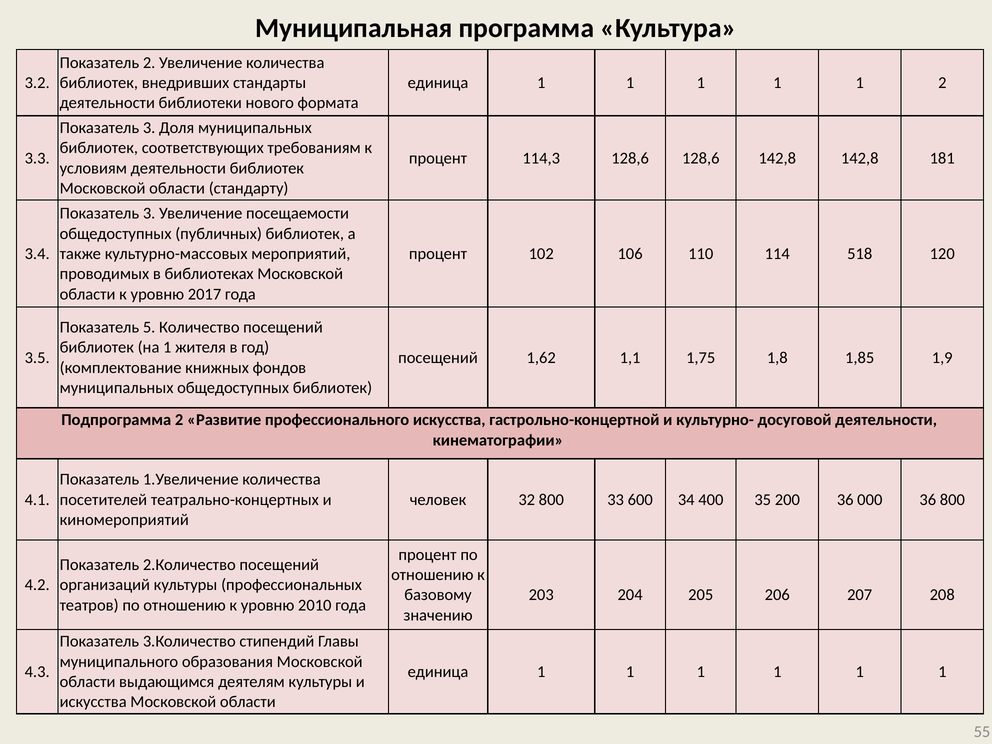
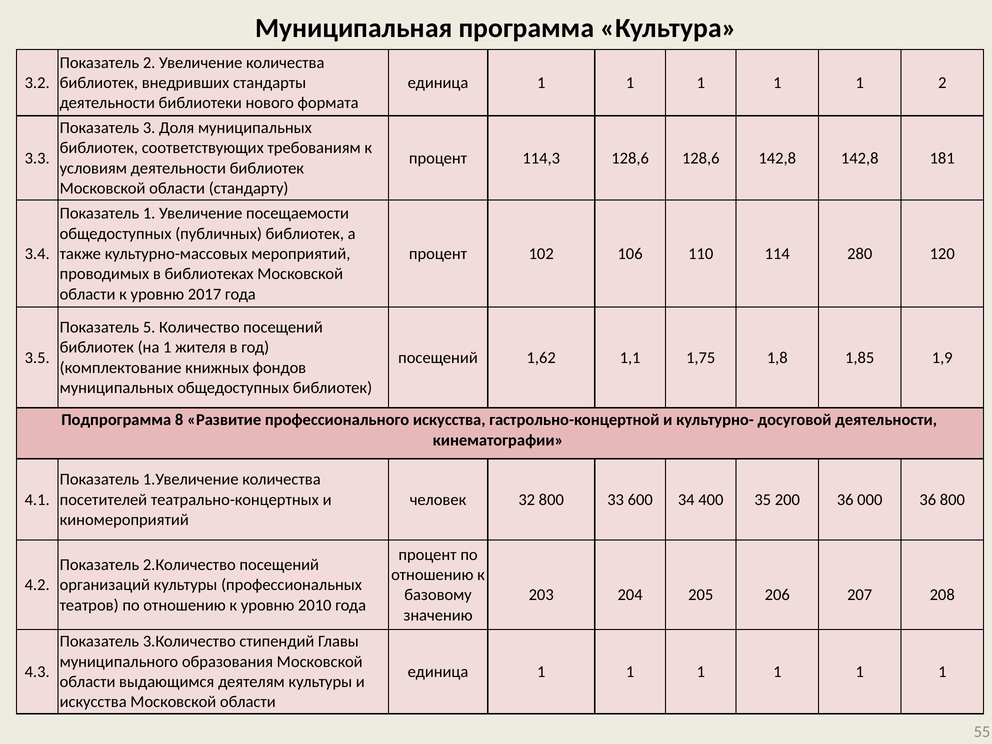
3: 3 -> 1 (149, 213)
518: 518 -> 280 (860, 254)
Подпрограмма 2: 2 -> 8 (179, 420)
